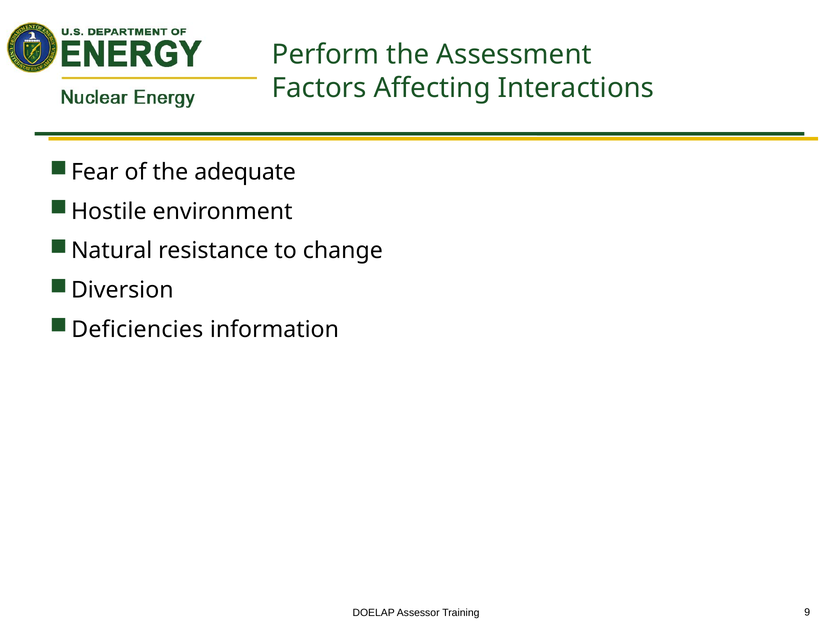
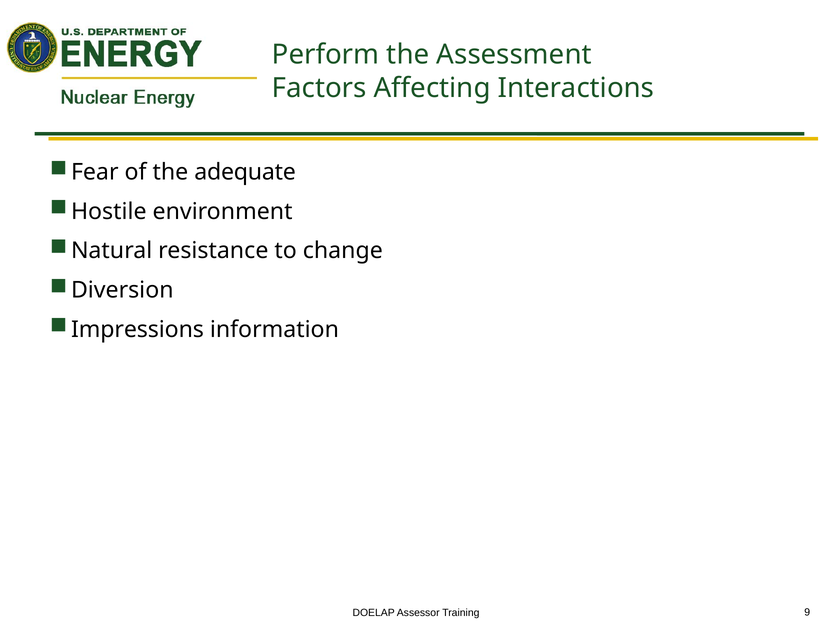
Deficiencies: Deficiencies -> Impressions (137, 329)
